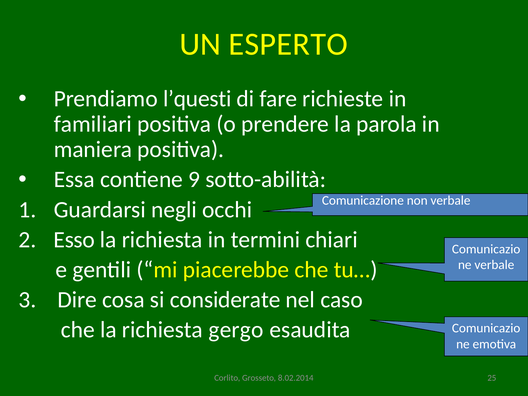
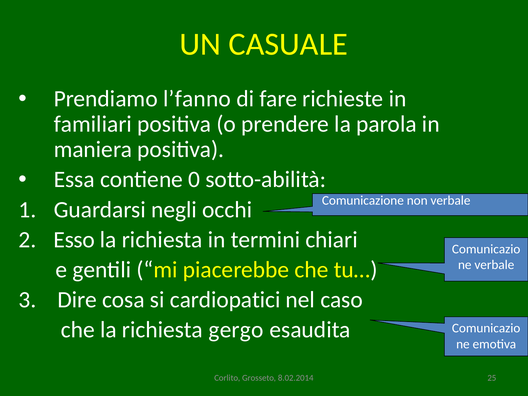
ESPERTO: ESPERTO -> CASUALE (288, 44)
l’questi: l’questi -> l’fanno (197, 99)
9: 9 -> 0 (194, 180)
considerate: considerate -> cardiopatici (225, 300)
